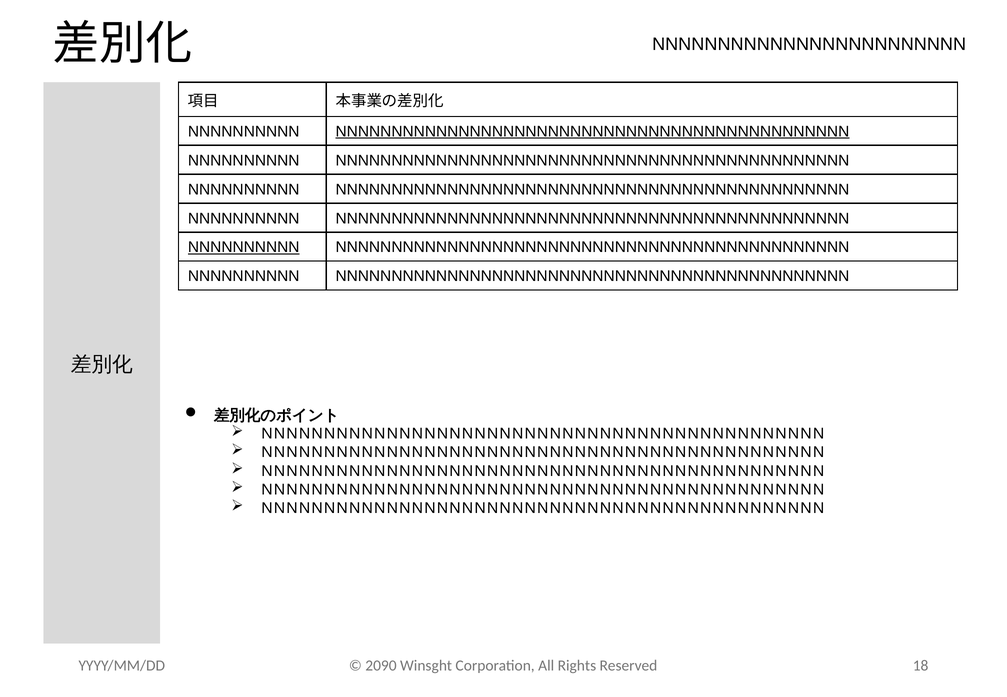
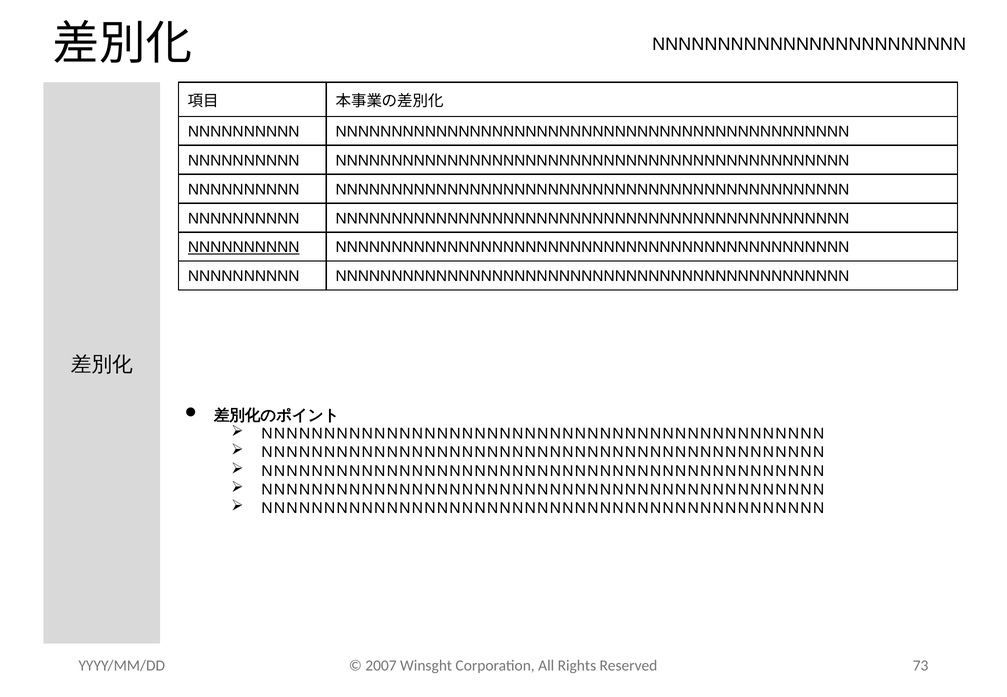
NNNNNNNNNNNNNNNNNNNNNNNNNNNNNNNNNNNNNNNNNNNNNN underline: present -> none (592, 132)
2090: 2090 -> 2007 (381, 666)
18: 18 -> 73 (921, 666)
